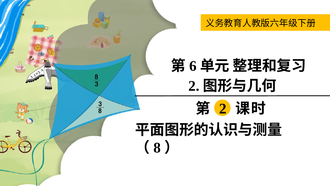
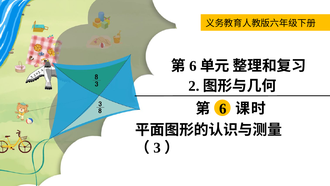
2: 2 -> 6 (223, 108)
8: 8 -> 3 (157, 147)
